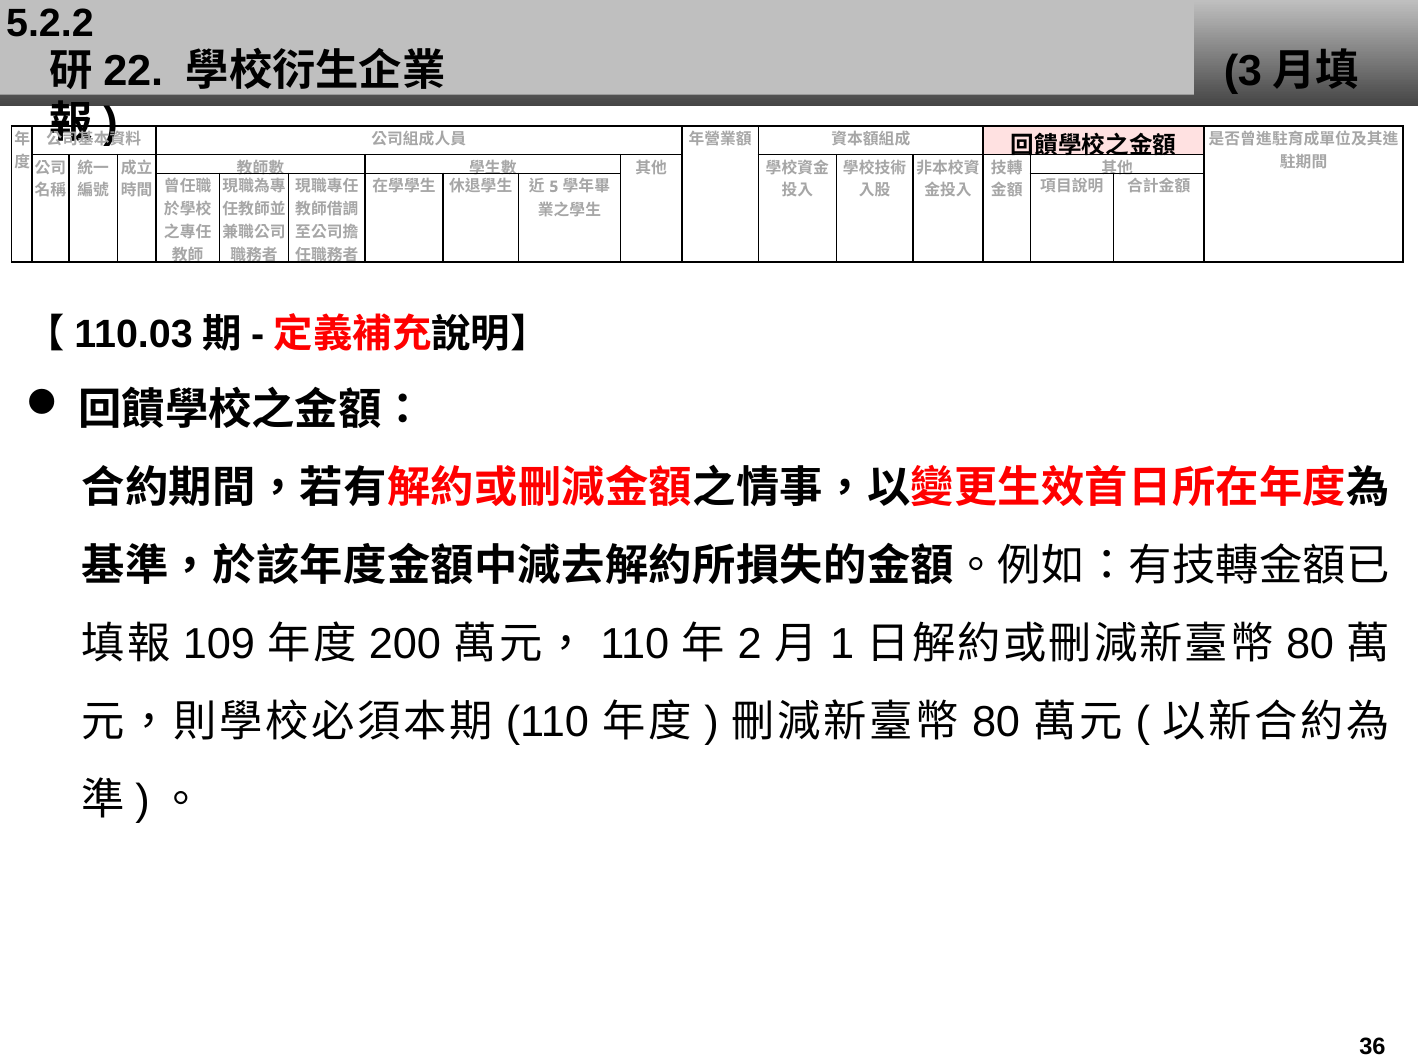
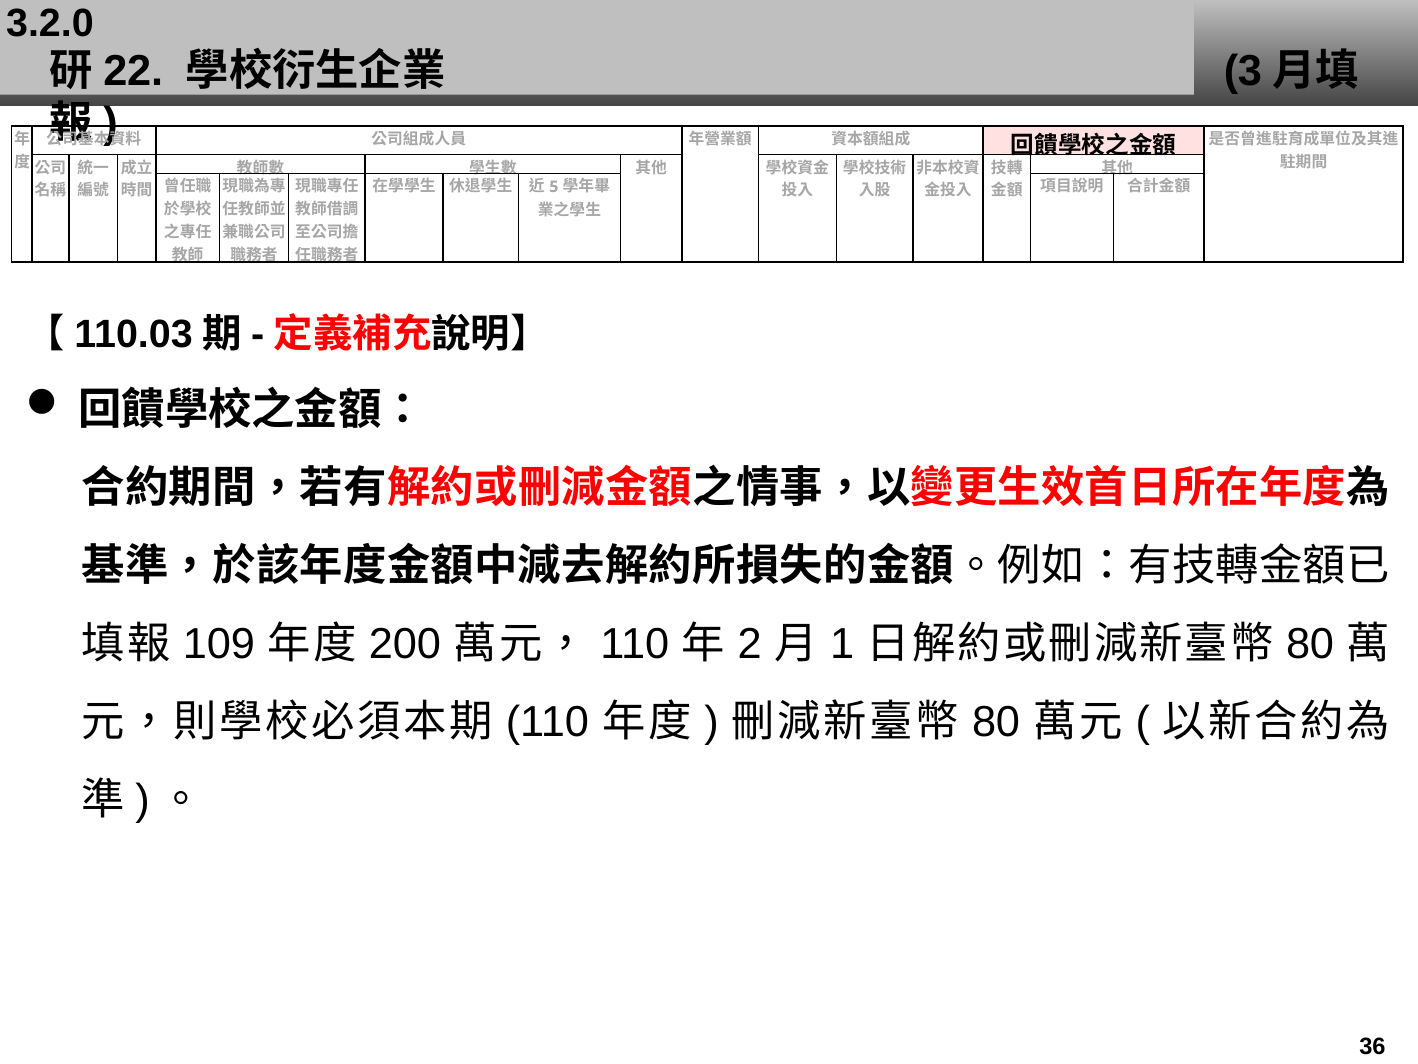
5.2.2: 5.2.2 -> 3.2.0 (50, 24)
